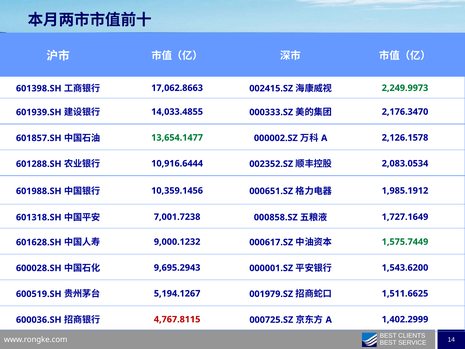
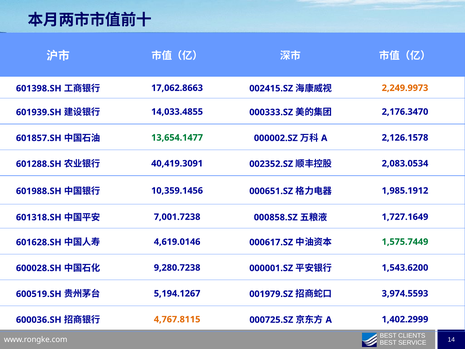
2,249.9973 colour: green -> orange (405, 88)
10,916.6444: 10,916.6444 -> 40,419.3091 (177, 163)
9,000.1232: 9,000.1232 -> 4,619.0146 (177, 242)
9,695.2943: 9,695.2943 -> 9,280.7238 (177, 268)
1,511.6625: 1,511.6625 -> 3,974.5593 (405, 293)
4,767.8115 colour: red -> orange (177, 319)
